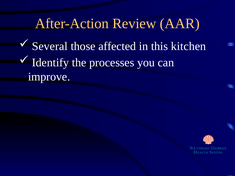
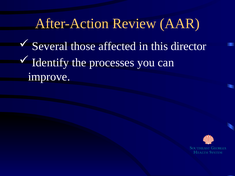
kitchen: kitchen -> director (189, 46)
